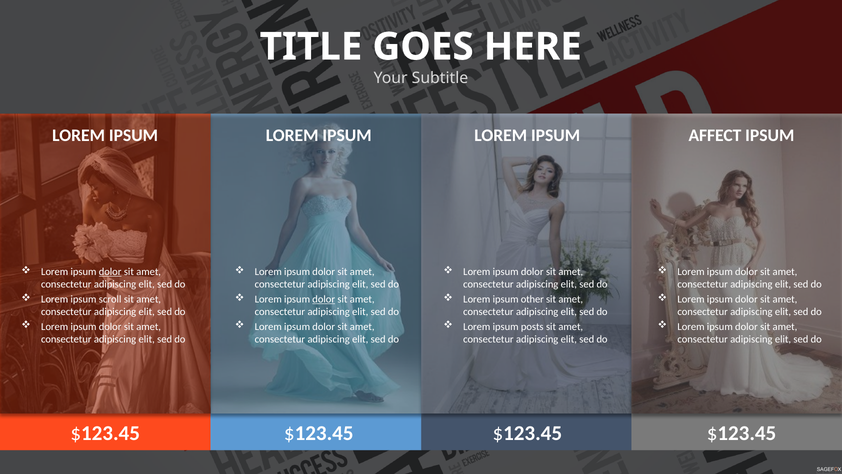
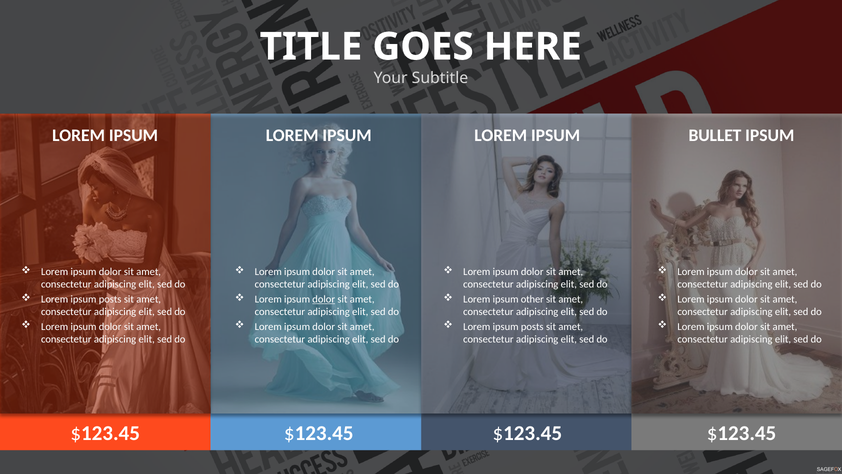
AFFECT: AFFECT -> BULLET (715, 136)
dolor underline: present -> none (110, 272)
scroll: scroll -> posts (110, 299)
